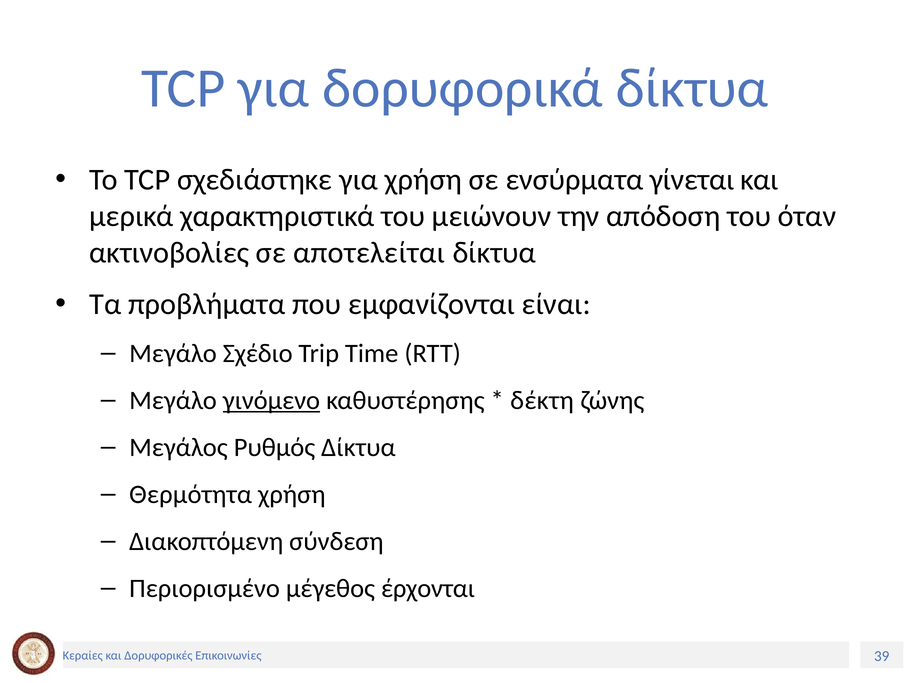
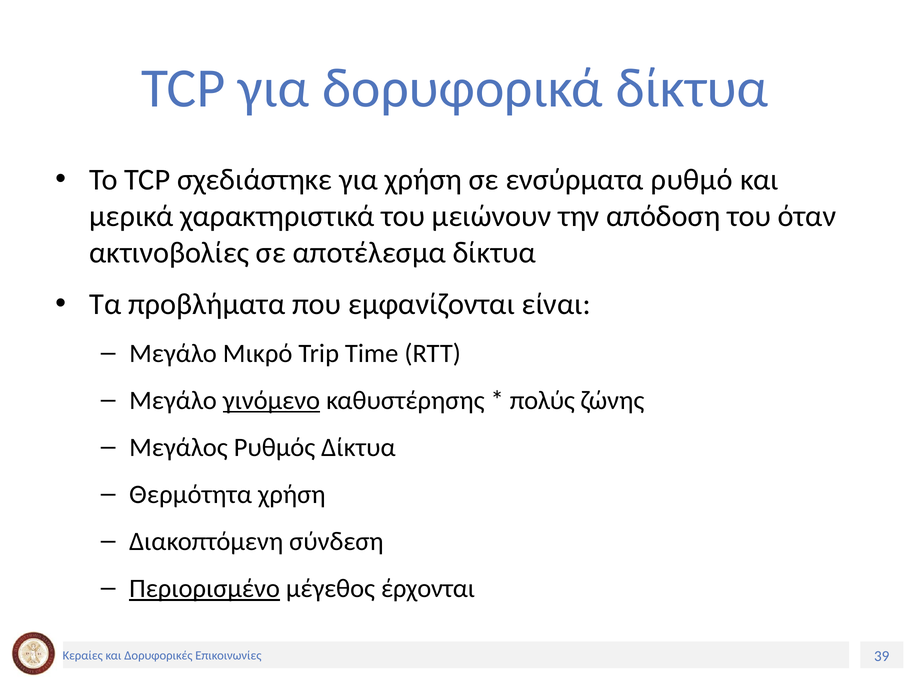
γίνεται: γίνεται -> ρυθμό (692, 180)
αποτελείται: αποτελείται -> αποτέλεσμα (369, 253)
Σχέδιο: Σχέδιο -> Μικρό (258, 353)
δέκτη: δέκτη -> πολύς (542, 400)
Περιορισμένο underline: none -> present (205, 588)
